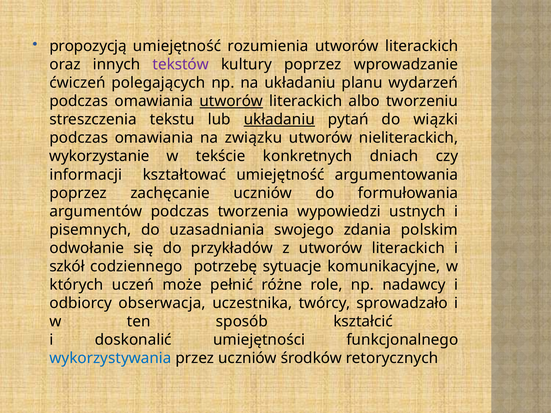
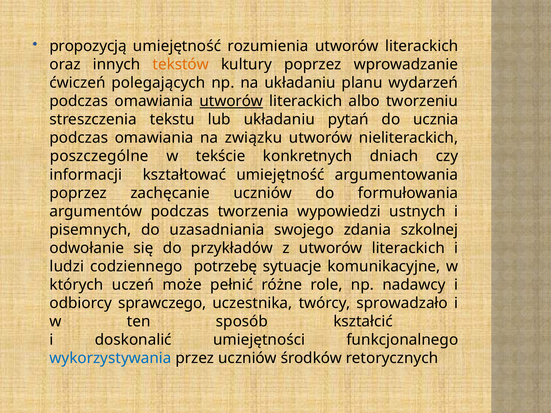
tekstów colour: purple -> orange (181, 64)
układaniu underline: present -> none (279, 120)
wiązki: wiązki -> ucznia (436, 120)
wykorzystanie: wykorzystanie -> poszczególne (99, 156)
polskim: polskim -> szkolnej (429, 230)
szkół: szkół -> ludzi (67, 267)
obserwacja: obserwacja -> sprawczego (162, 303)
